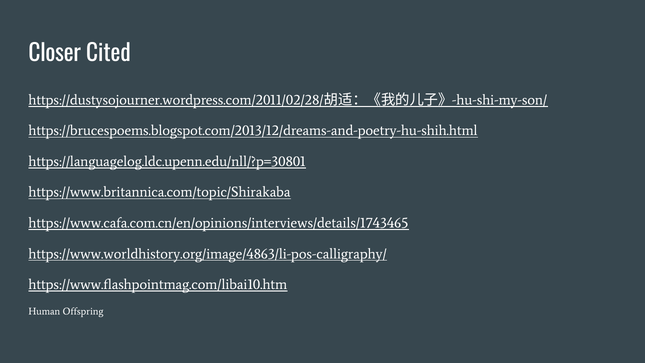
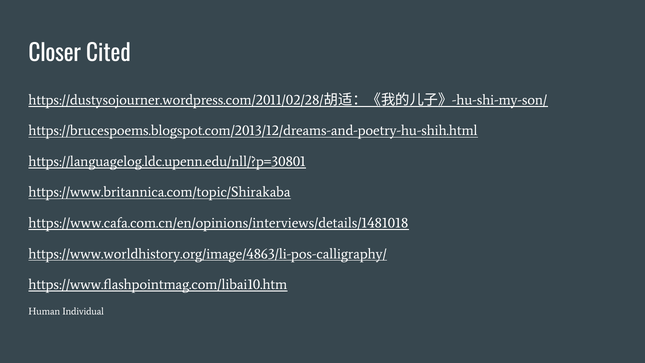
https://www.cafa.com.cn/en/opinions/interviews/details/1743465: https://www.cafa.com.cn/en/opinions/interviews/details/1743465 -> https://www.cafa.com.cn/en/opinions/interviews/details/1481018 (218, 223)
Offspring: Offspring -> Individual (83, 311)
